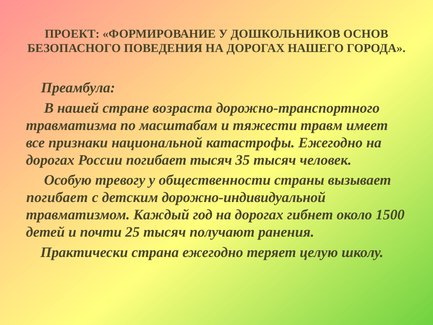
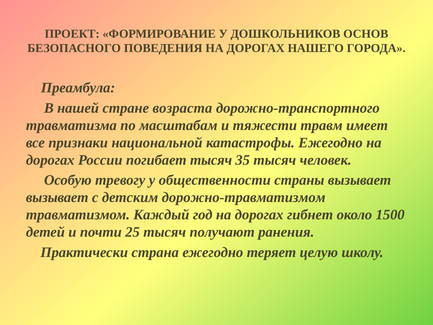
погибает: погибает -> вызывает (57, 197)
дорожно‐индивидуальной: дорожно‐индивидуальной -> дорожно‐травматизмом (244, 197)
